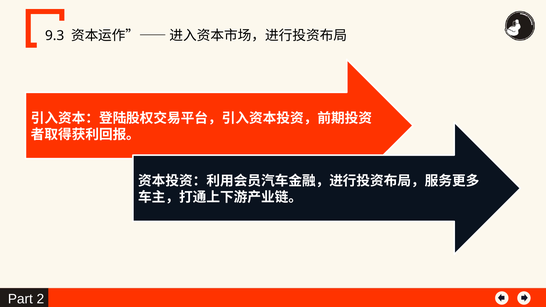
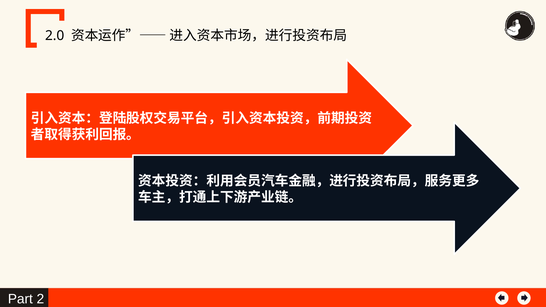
9.3: 9.3 -> 2.0 (55, 36)
